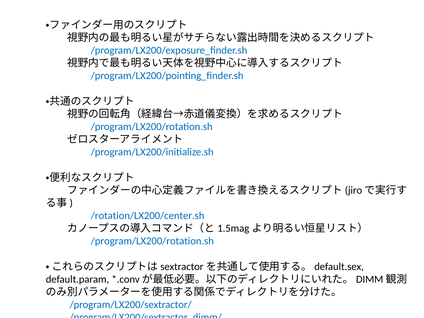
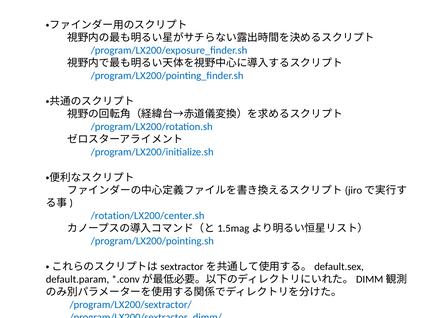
/program/LX200/rotation.sh: /program/LX200/rotation.sh -> /program/LX200/pointing.sh (152, 241)
